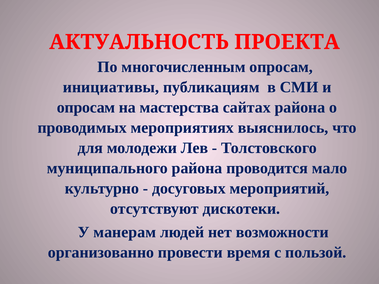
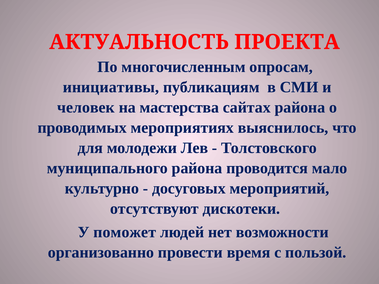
опросам: опросам -> человек (86, 108)
манерам: манерам -> поможет (125, 232)
